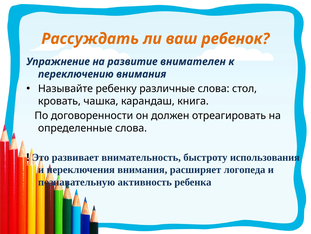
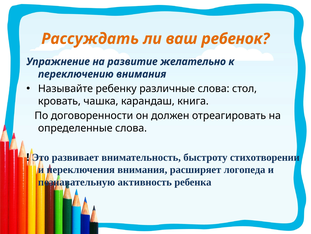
внимателен: внимателен -> желательно (193, 61)
использования: использования -> стихотворении (265, 157)
